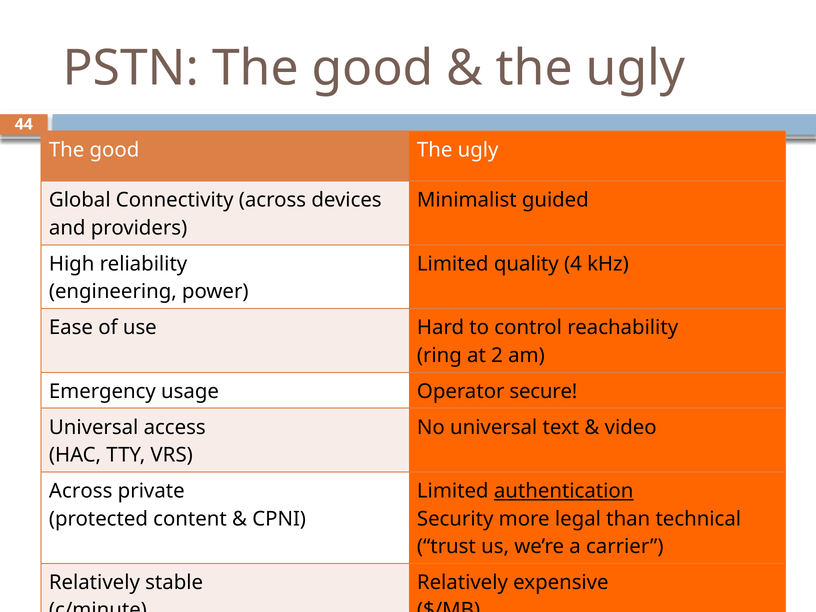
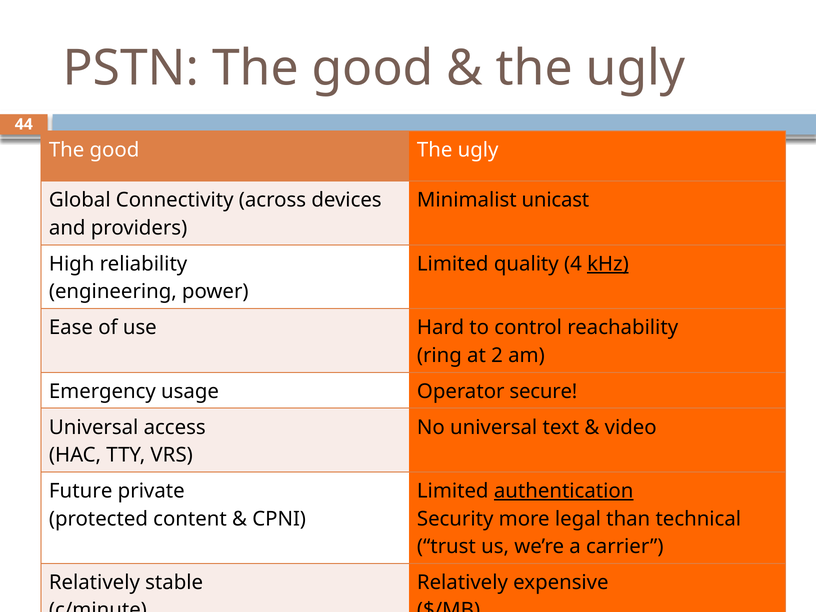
guided: guided -> unicast (555, 200)
kHz underline: none -> present (608, 264)
Across: Across -> Future (81, 491)
